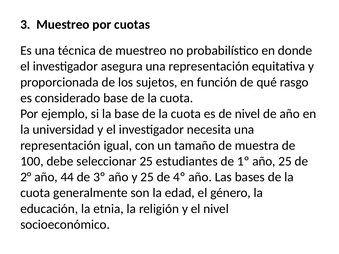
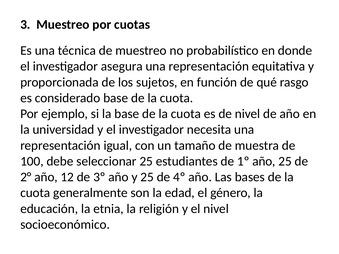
44: 44 -> 12 (67, 177)
